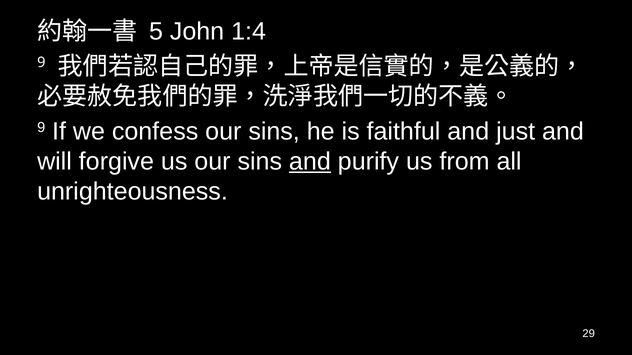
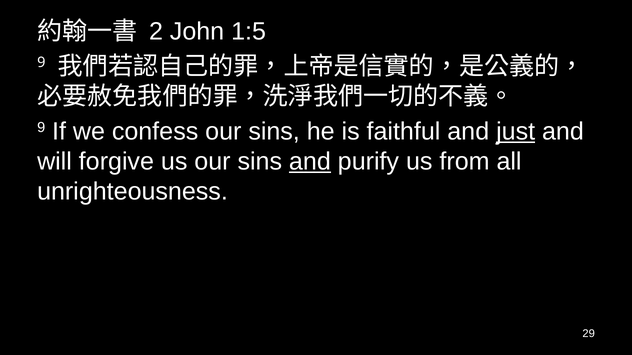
5: 5 -> 2 (156, 31)
1:4: 1:4 -> 1:5 (249, 31)
just underline: none -> present (516, 132)
